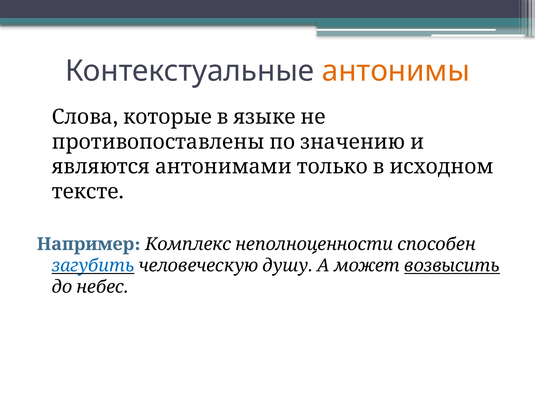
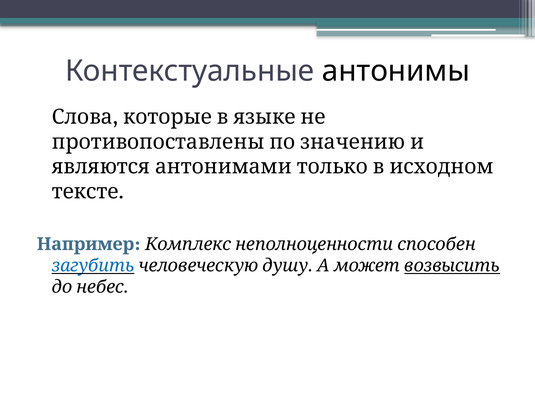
антонимы colour: orange -> black (396, 71)
